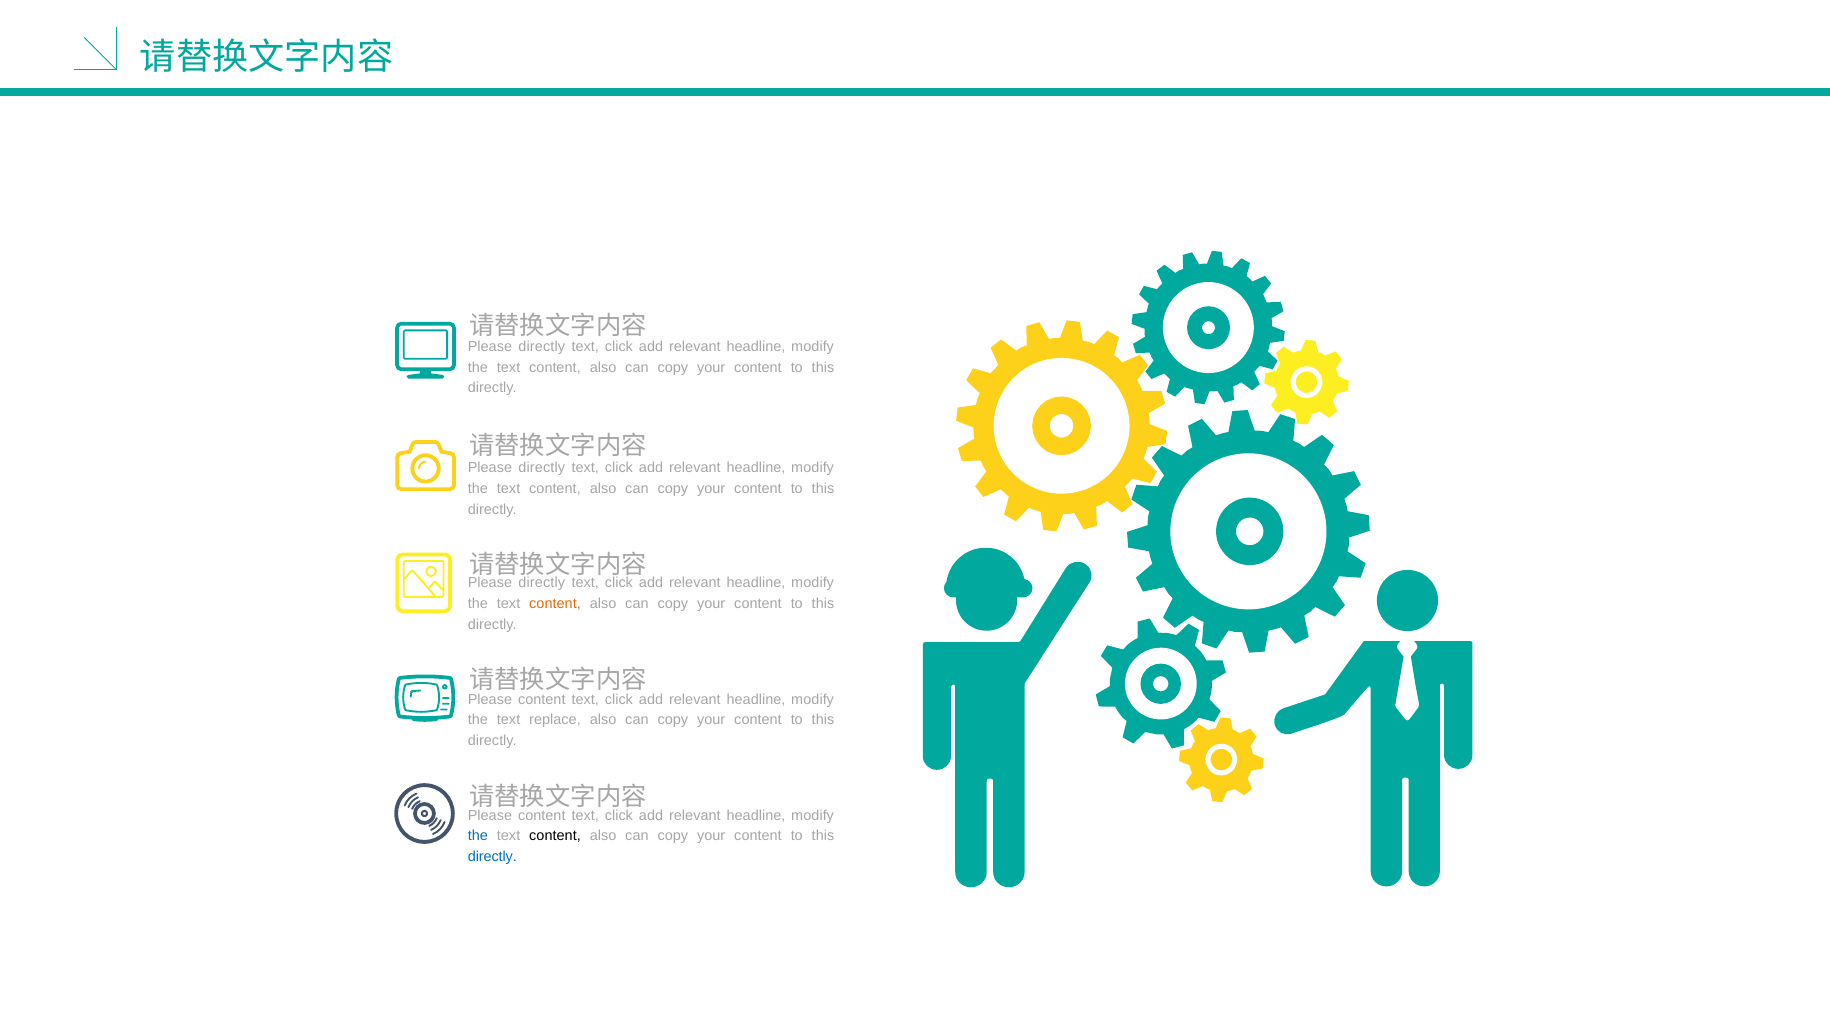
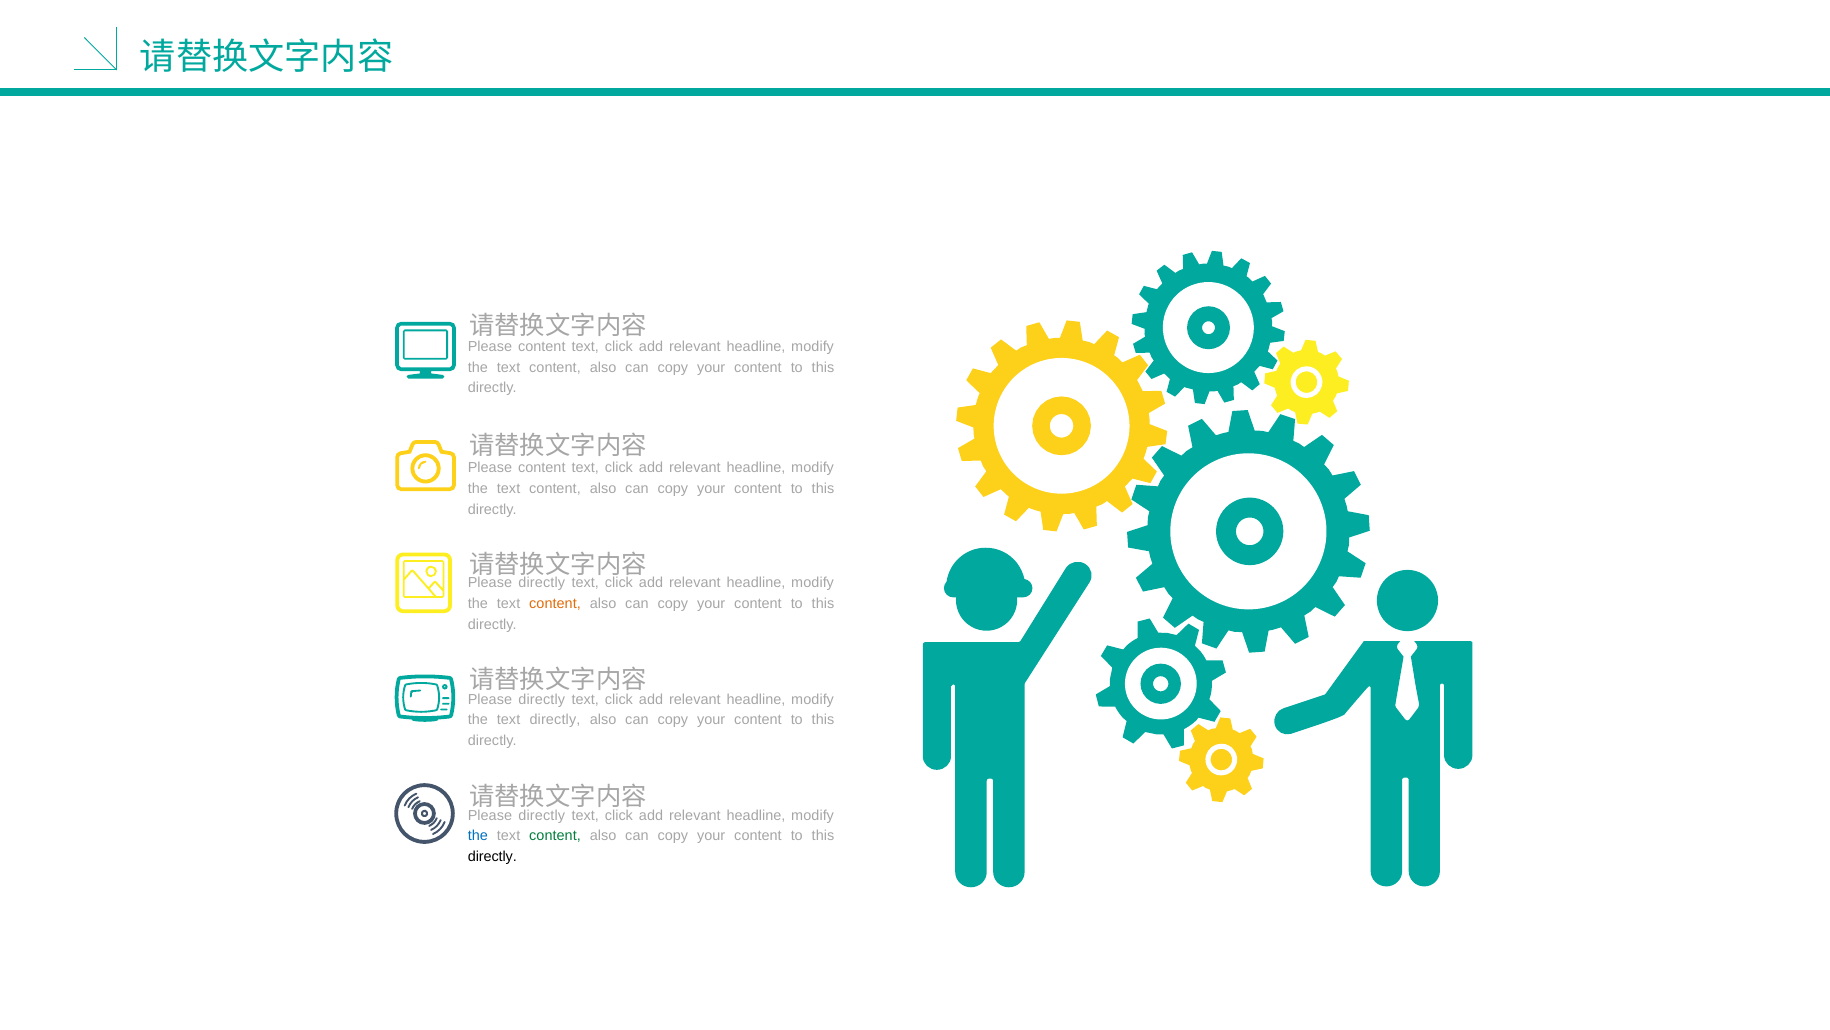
directly: directly -> content (542, 346)
directly: directly -> content (542, 468)
content: content -> directly (542, 699)
text replace: replace -> directly (555, 720)
content: content -> directly (542, 815)
content colour: black -> green (555, 836)
directly colour: blue -> black (492, 856)
